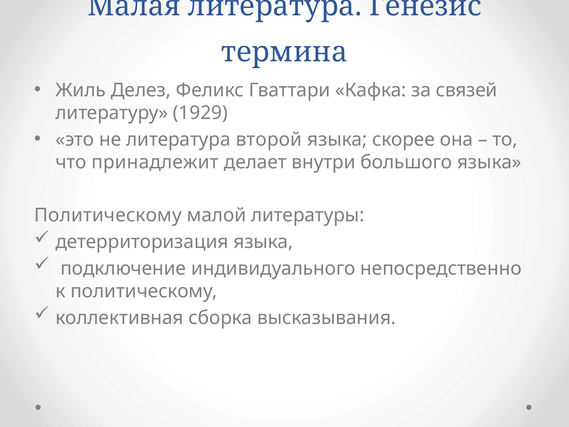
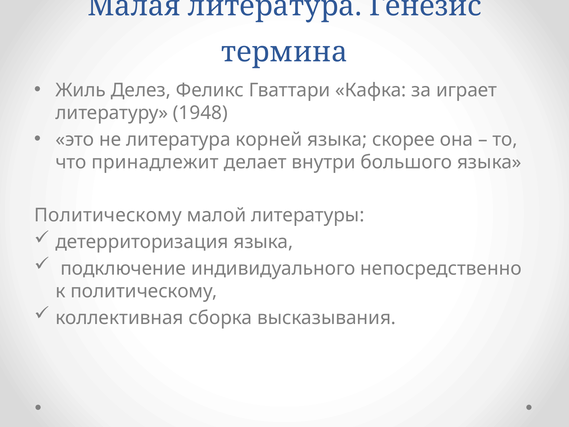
связей: связей -> играет (467, 90)
1929: 1929 -> 1948 (200, 113)
второй: второй -> корней (269, 139)
